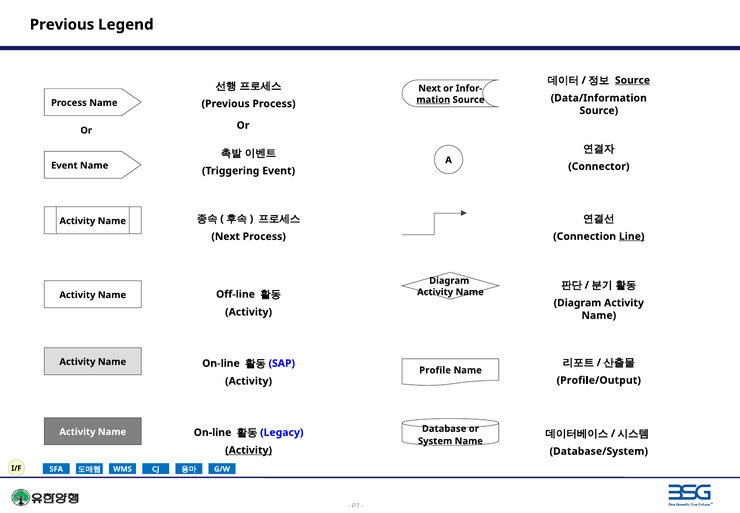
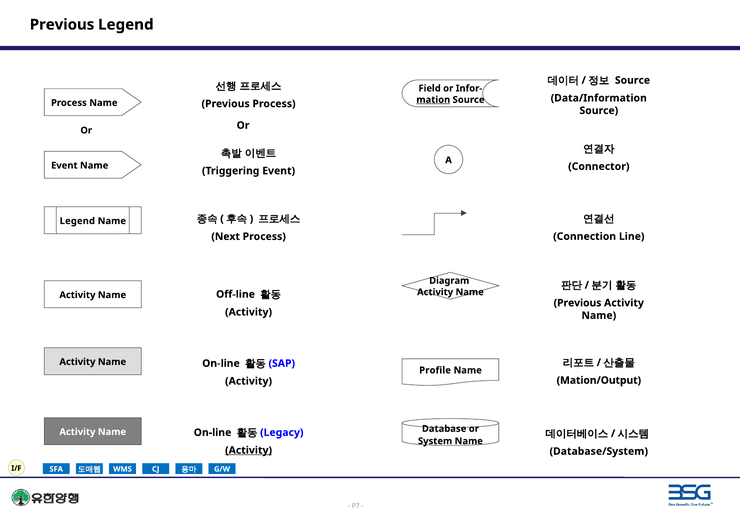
Source underline: present -> none (632, 80)
Next: Next -> Field (430, 88)
Activity: Activity -> Legend (77, 221)
Line underline: present -> none (632, 236)
Diagram: Diagram -> Previous (578, 303)
Profile/Output: Profile/Output -> Mation/Output (599, 380)
